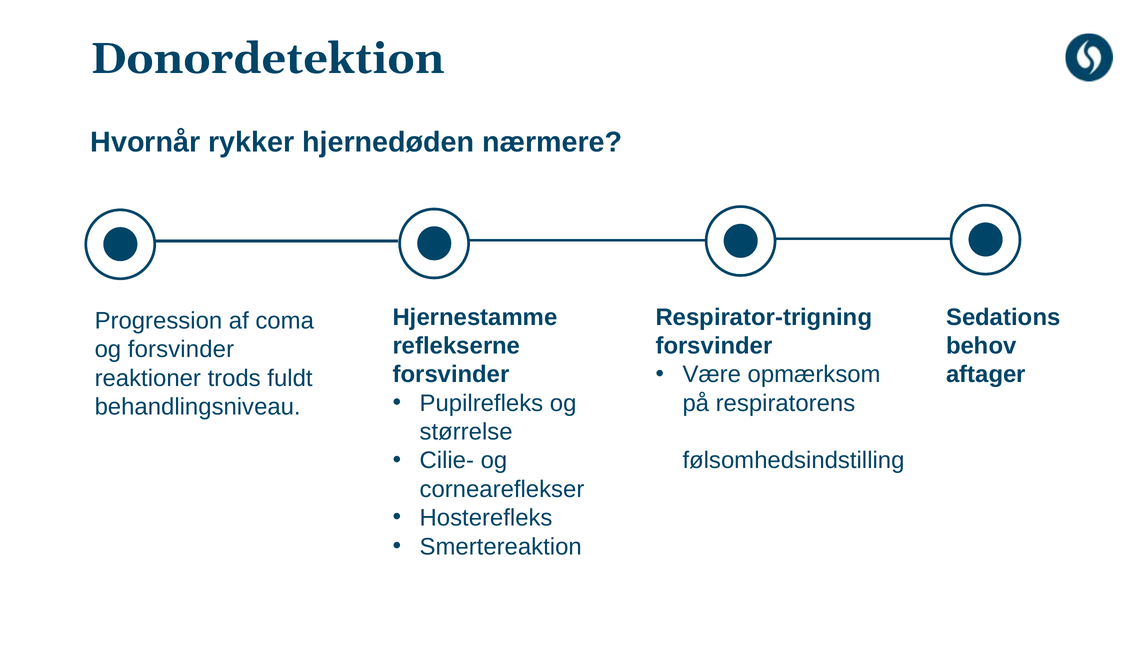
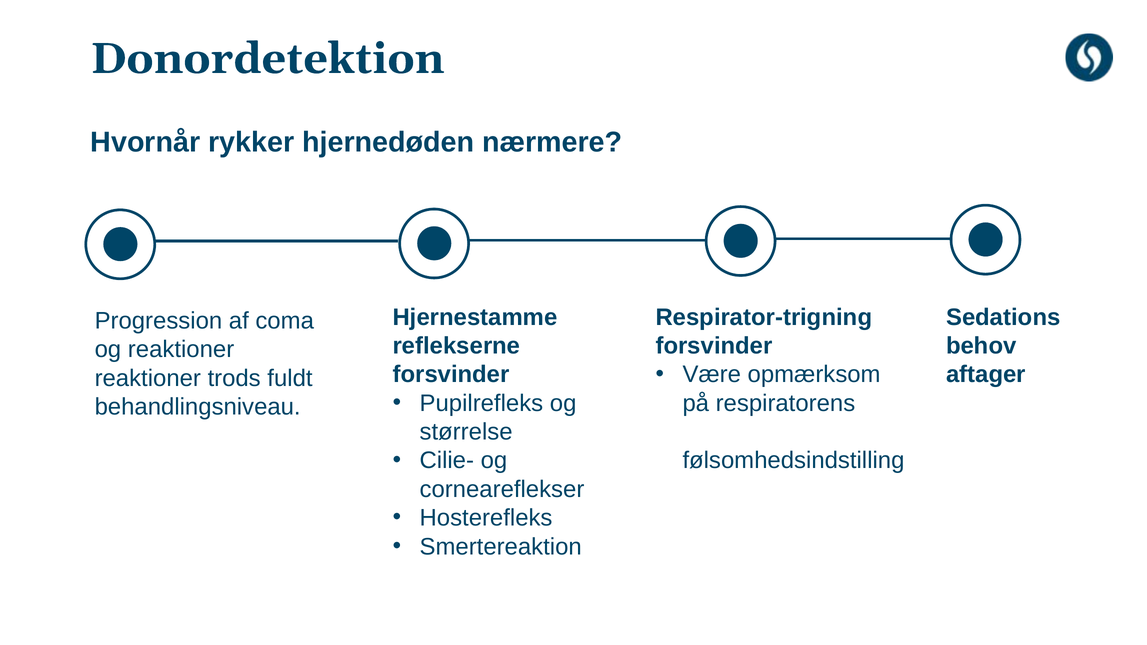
og forsvinder: forsvinder -> reaktioner (181, 350)
